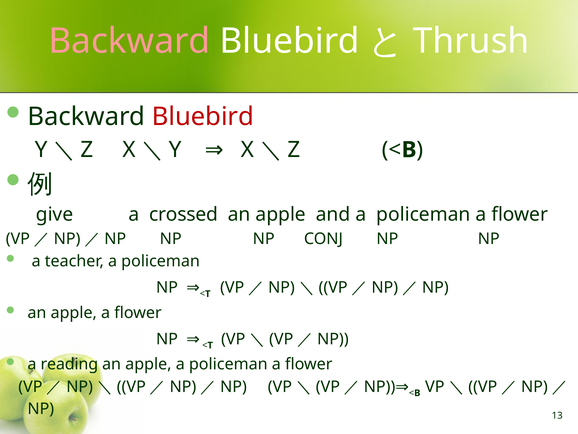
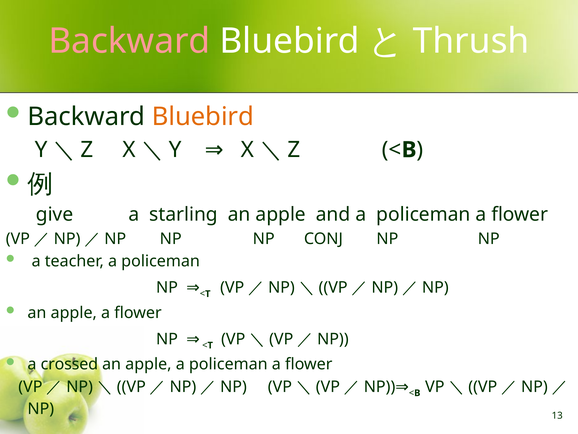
Bluebird colour: red -> orange (203, 116)
crossed: crossed -> starling (184, 214)
reading: reading -> crossed (69, 364)
